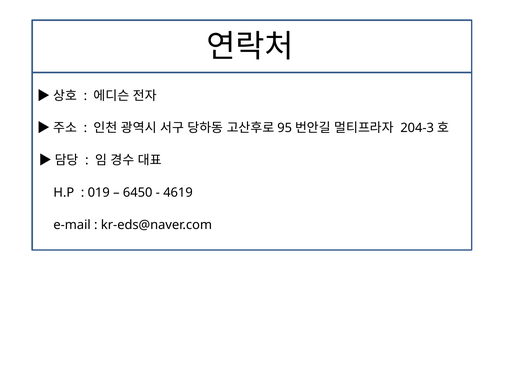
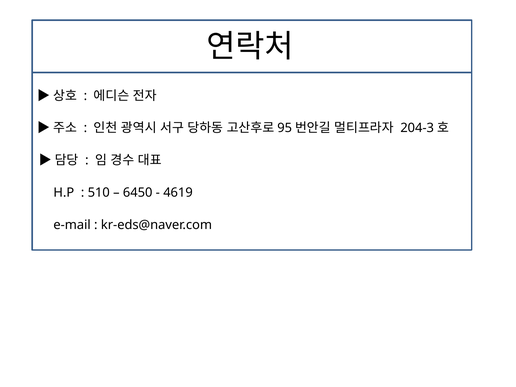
019: 019 -> 510 (99, 193)
